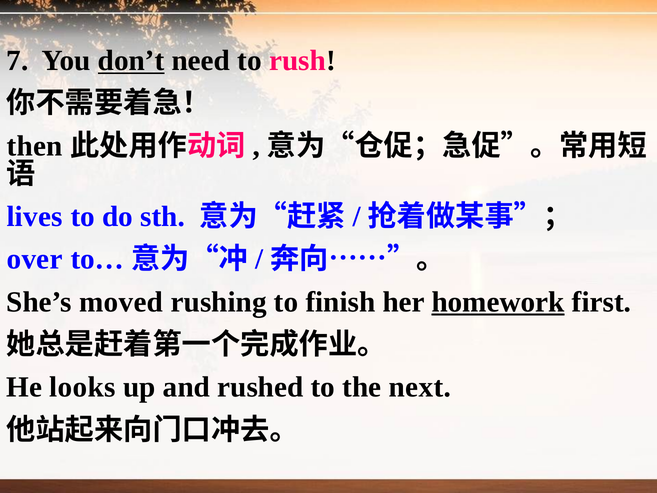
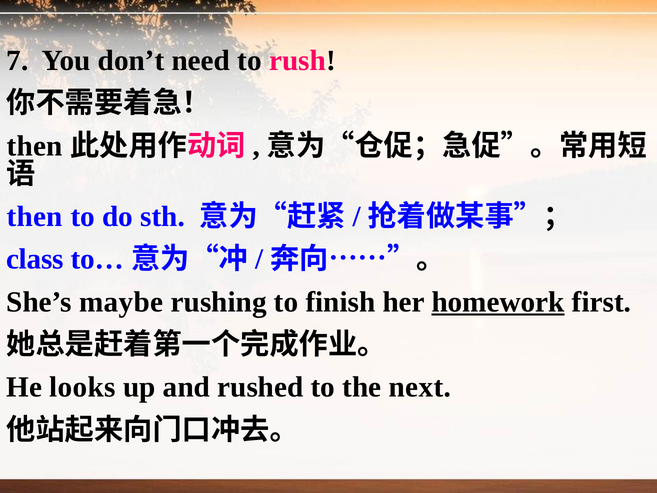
don’t underline: present -> none (131, 61)
lives: lives -> then (35, 217)
over: over -> class (35, 259)
moved: moved -> maybe (121, 302)
